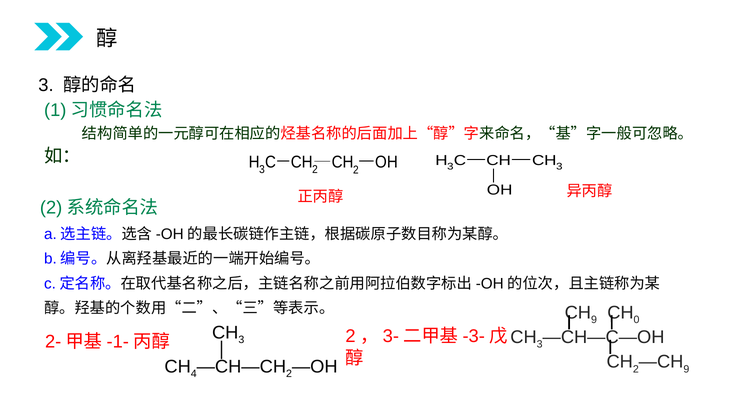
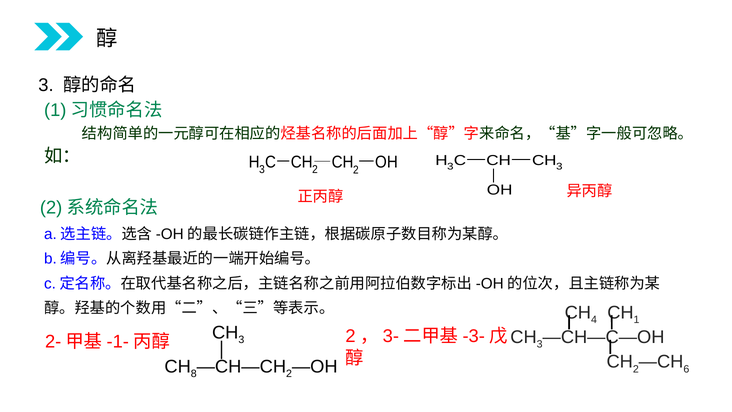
9: 9 -> 4 (594, 319)
0: 0 -> 1 (637, 319)
9: 9 -> 6 (686, 369)
4: 4 -> 8 (194, 374)
